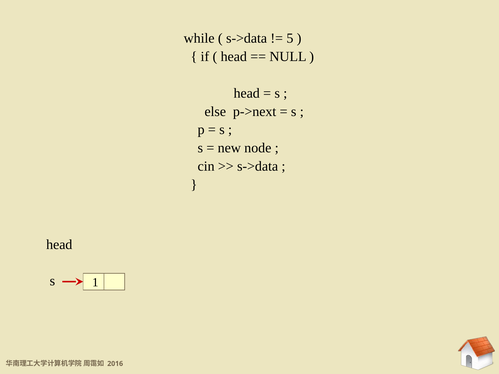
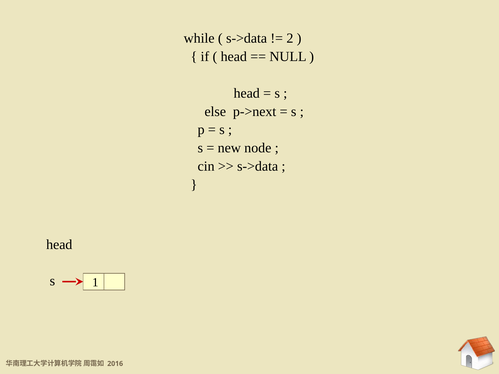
5: 5 -> 2 (290, 38)
